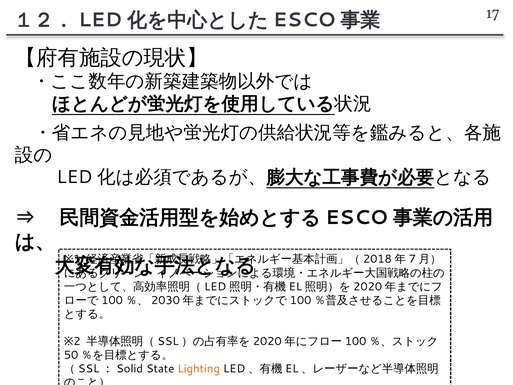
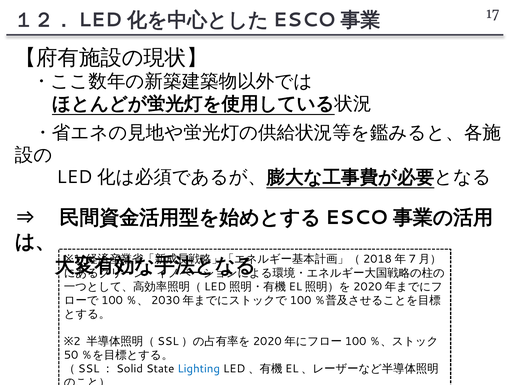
Lighting colour: orange -> blue (199, 368)
